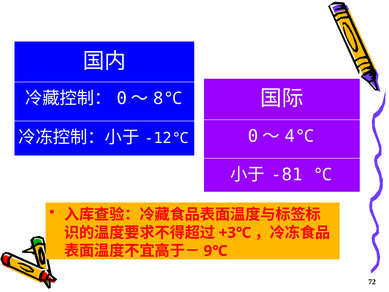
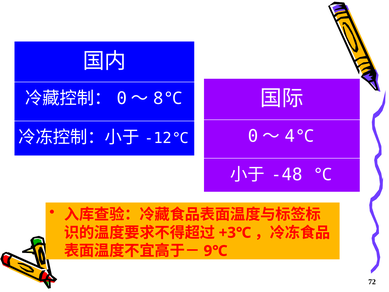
-81: -81 -> -48 (287, 174)
